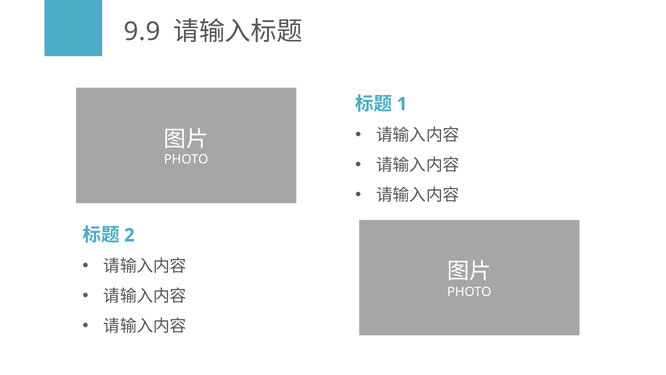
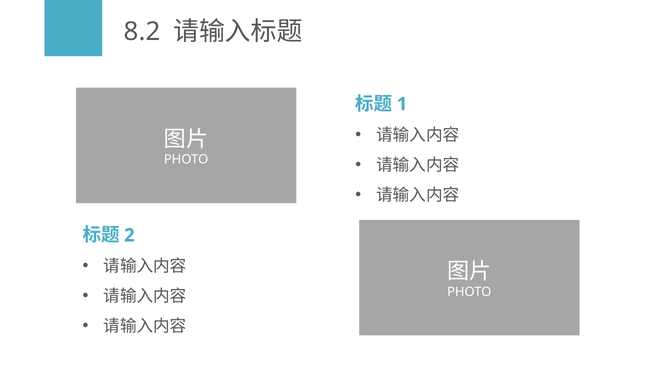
9.9: 9.9 -> 8.2 (142, 32)
